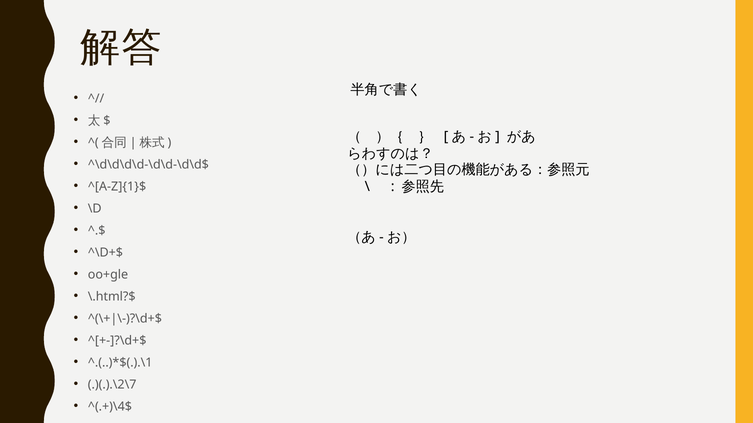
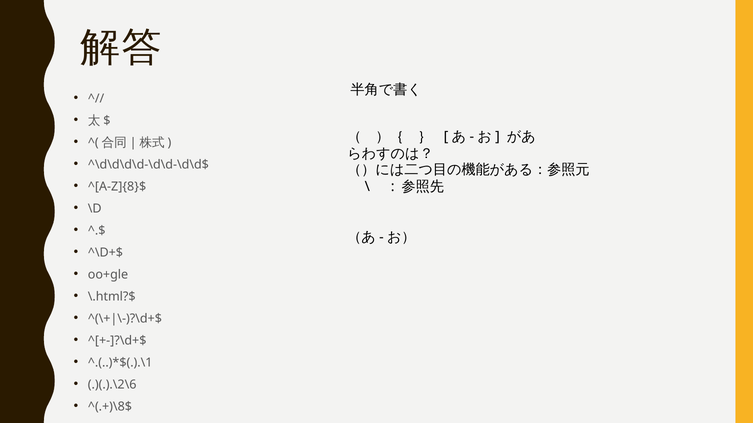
^[A-Z]{1}$: ^[A-Z]{1}$ -> ^[A-Z]{8}$ (117, 187)
.)(.).\2\7: .)(.).\2\7 -> .)(.).\2\6 (112, 385)
^(.+)\4$: ^(.+)\4$ -> ^(.+)\8$ (110, 407)
